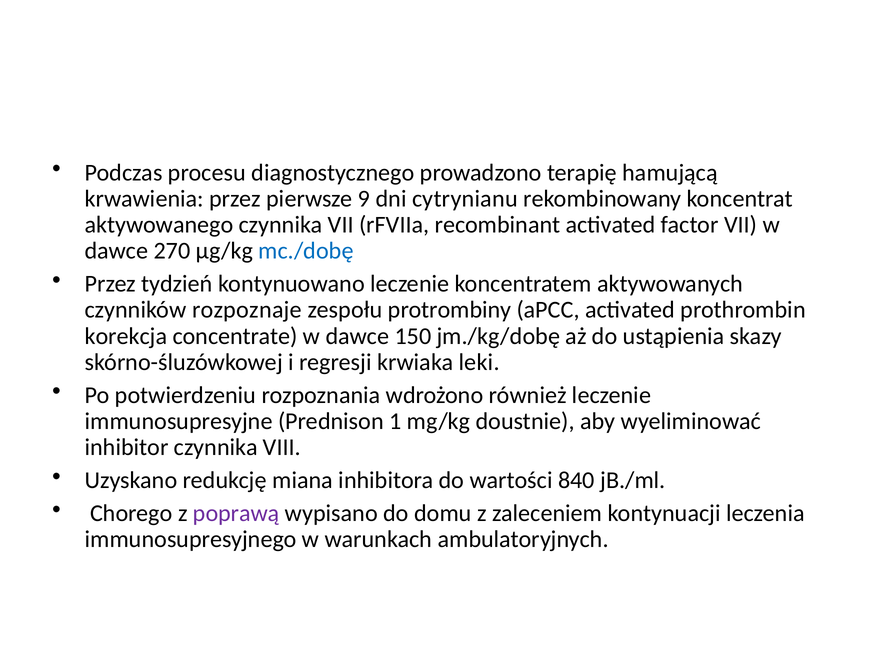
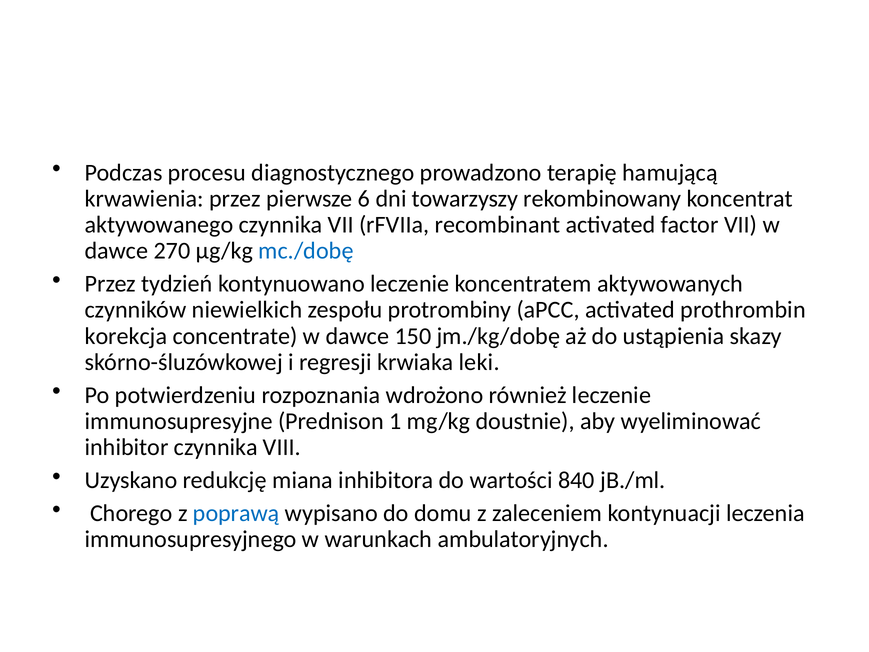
9: 9 -> 6 (364, 199)
cytrynianu: cytrynianu -> towarzyszy (465, 199)
rozpoznaje: rozpoznaje -> niewielkich (247, 310)
poprawą colour: purple -> blue (236, 513)
